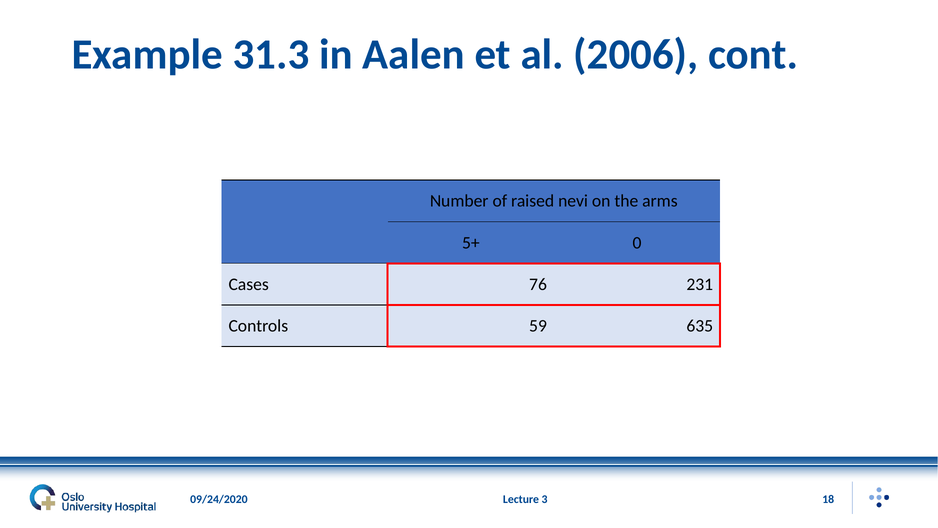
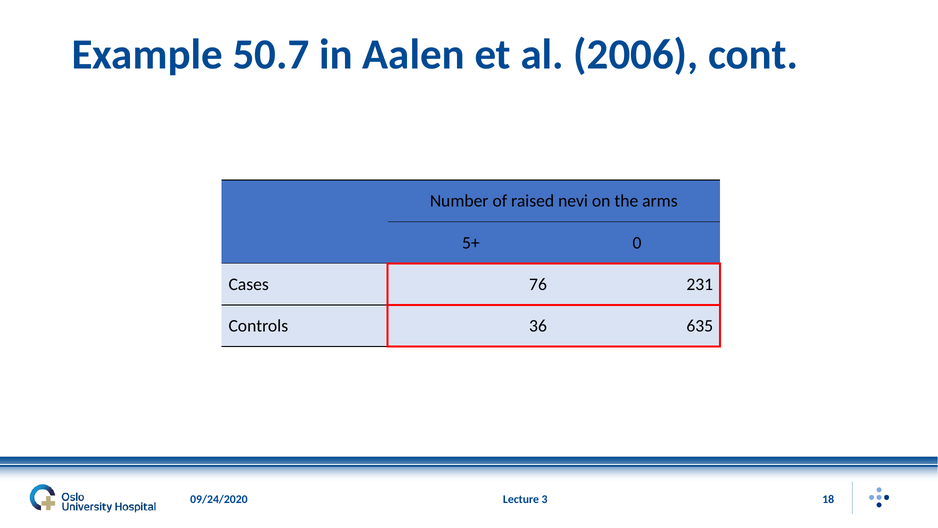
31.3: 31.3 -> 50.7 (271, 55)
59: 59 -> 36 (538, 326)
